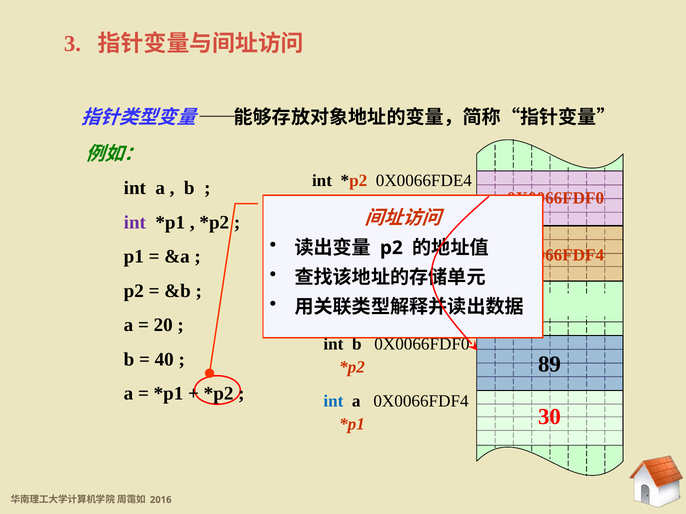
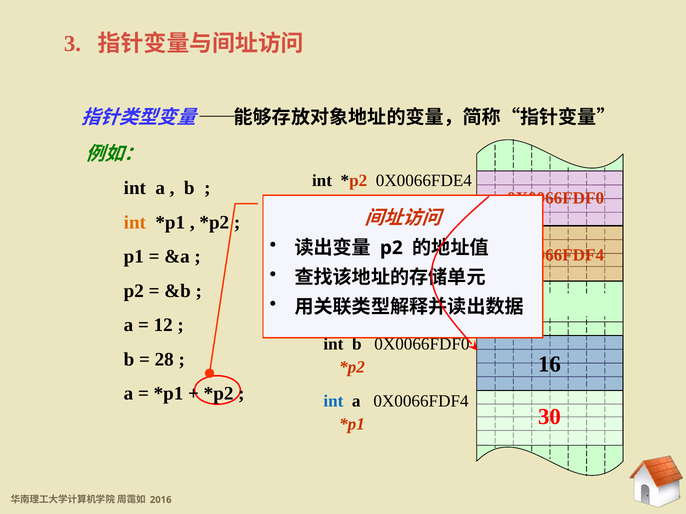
int colour: purple -> orange (135, 223)
20: 20 -> 12 (163, 325)
40: 40 -> 28 (164, 360)
89: 89 -> 16 (549, 365)
